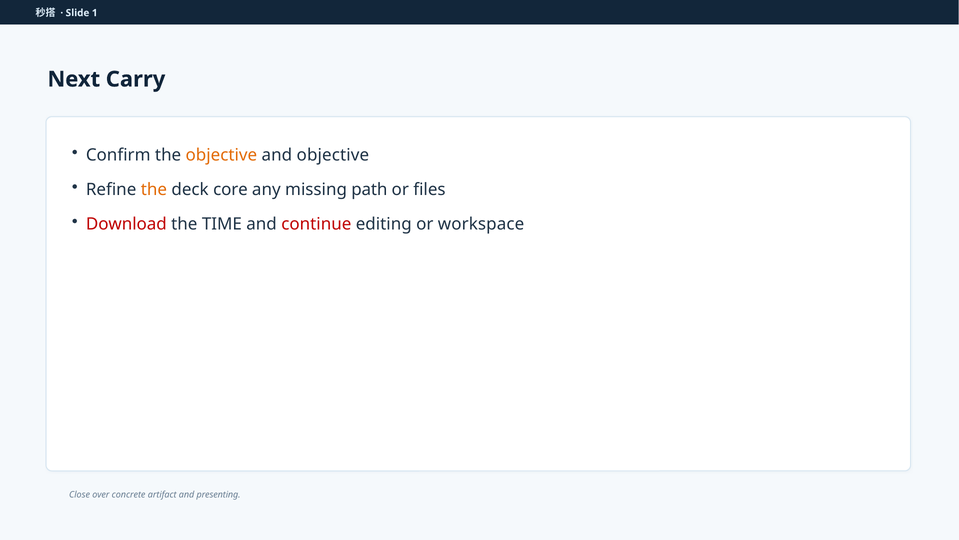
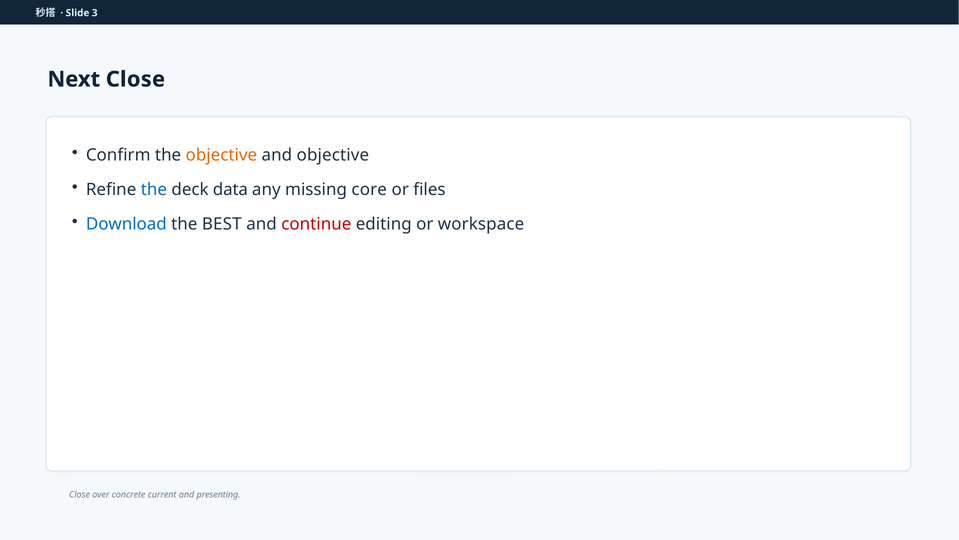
1: 1 -> 3 (95, 13)
Next Carry: Carry -> Close (135, 79)
the colour: orange -> blue (154, 190)
core: core -> data (230, 190)
path: path -> core (369, 190)
Download colour: red -> blue (126, 224)
TIME: TIME -> BEST (222, 224)
artifact: artifact -> current (162, 494)
